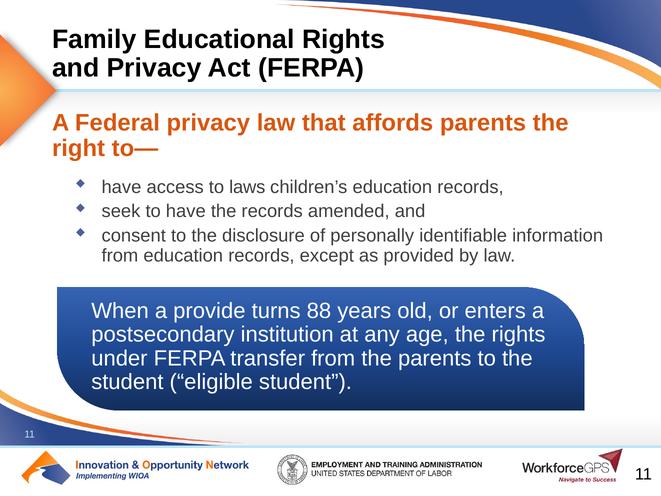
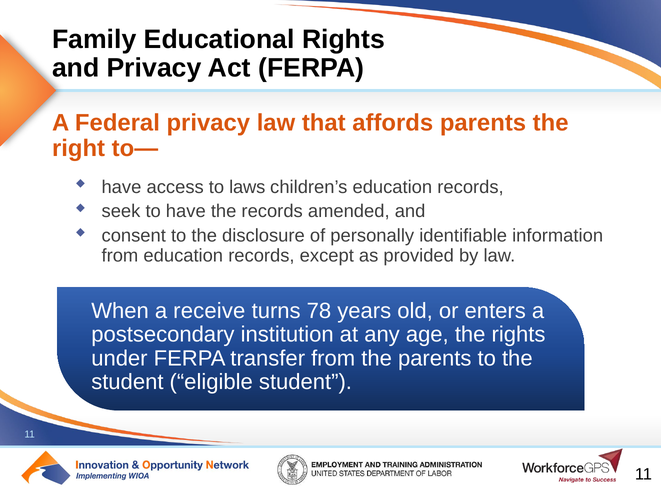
provide: provide -> receive (209, 311)
88: 88 -> 78 (319, 311)
